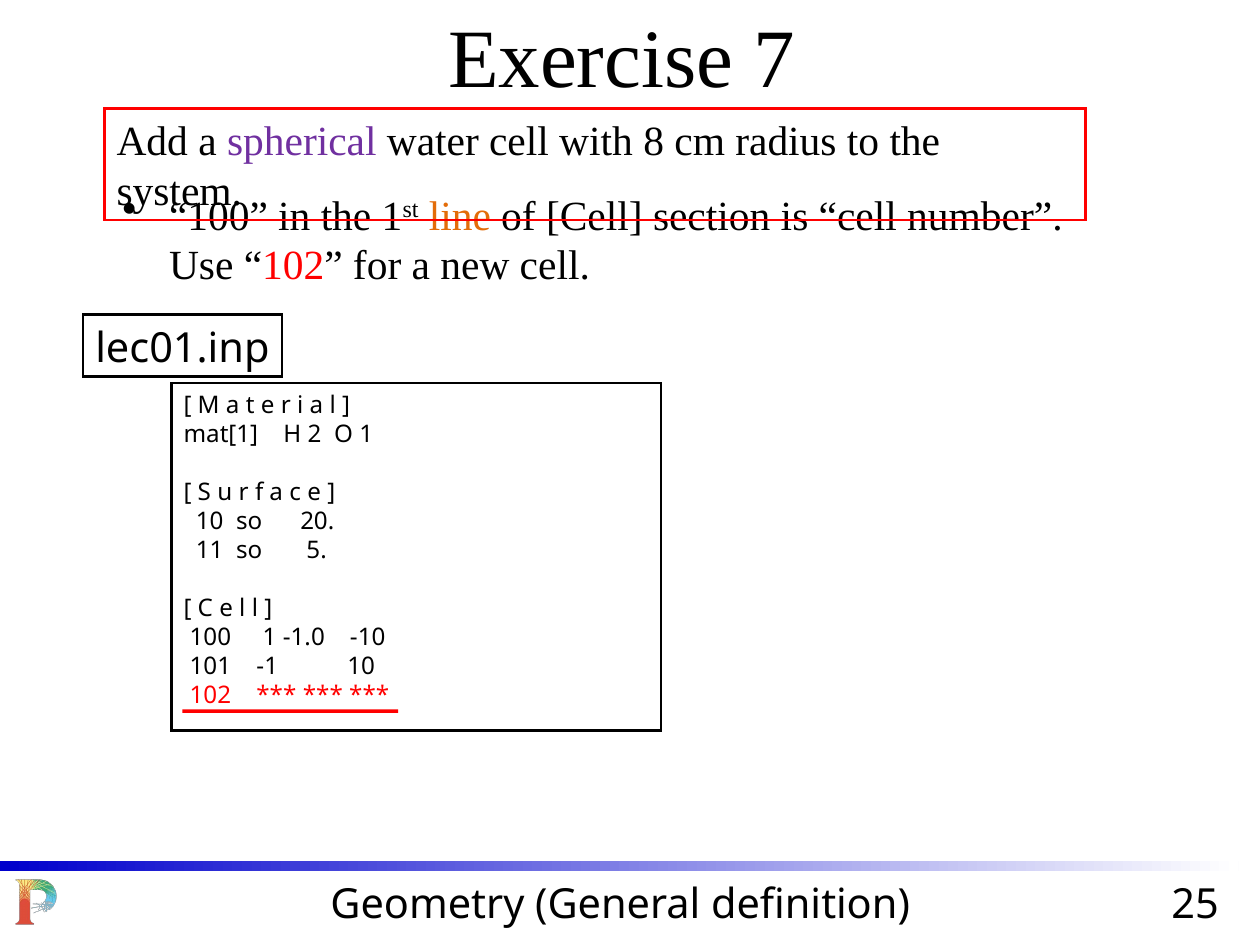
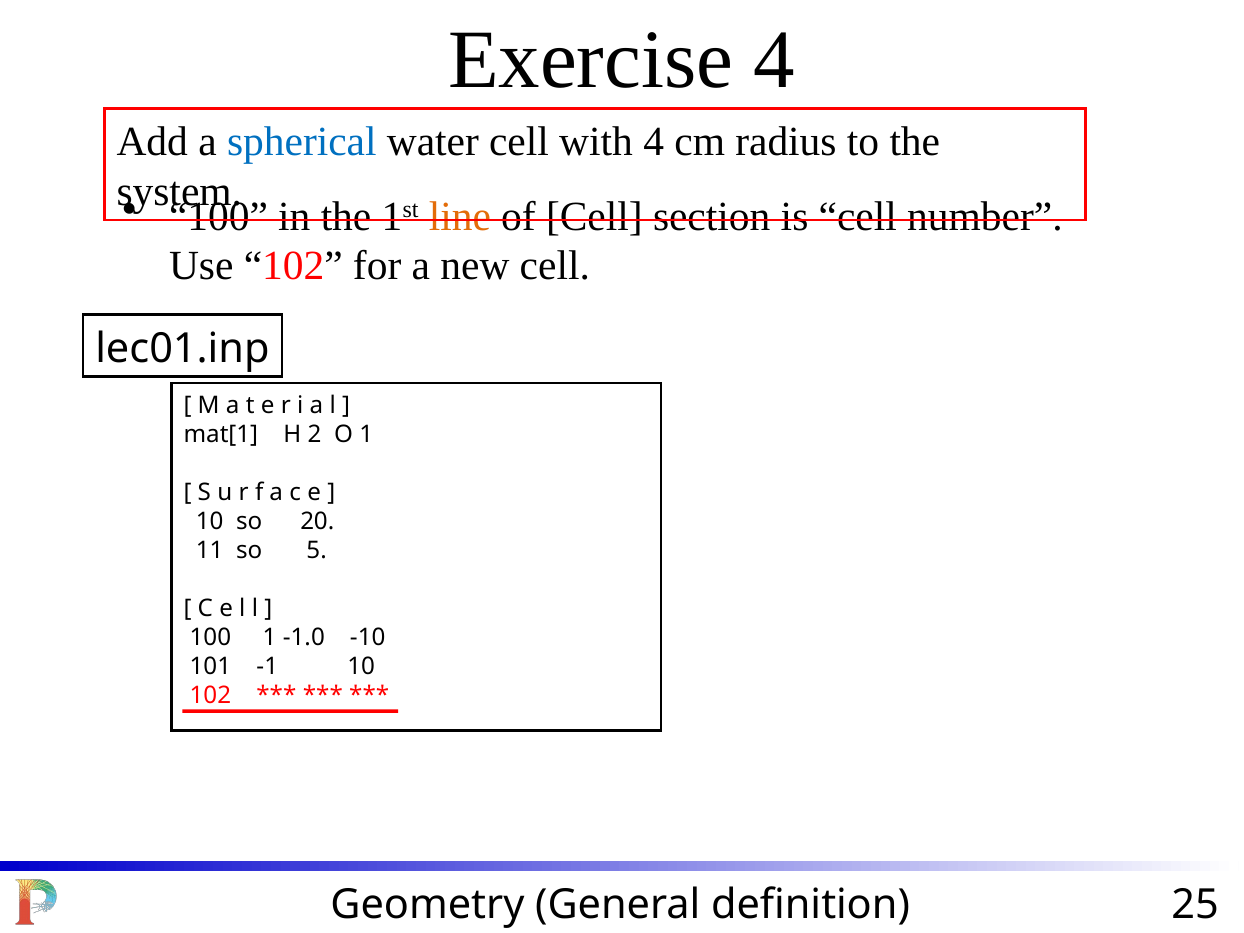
Exercise 7: 7 -> 4 (775, 60)
spherical colour: purple -> blue (302, 142)
with 8: 8 -> 4 (654, 142)
